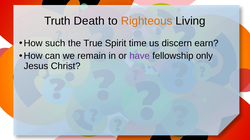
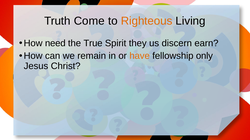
Death: Death -> Come (89, 21)
such: such -> need (55, 43)
time: time -> they (138, 43)
have colour: purple -> orange (140, 56)
